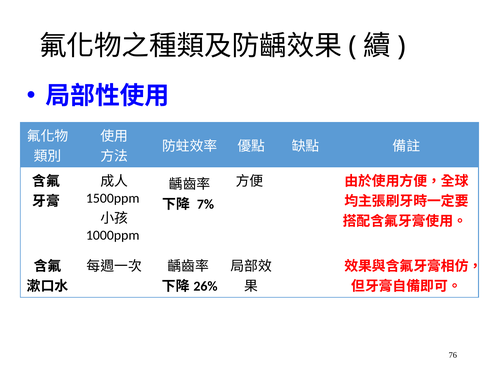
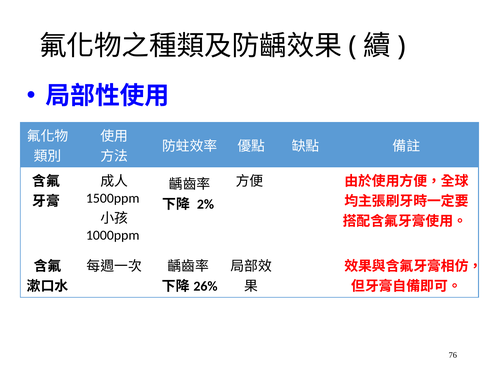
7%: 7% -> 2% (205, 204)
